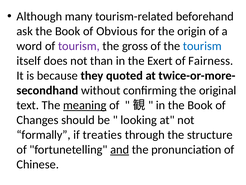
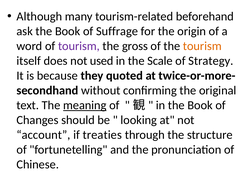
Obvious: Obvious -> Suffrage (117, 31)
tourism colour: blue -> orange (202, 46)
than: than -> used (102, 61)
Exert: Exert -> Scale (160, 61)
Fairness: Fairness -> Strategy (211, 61)
formally: formally -> account (43, 135)
and underline: present -> none (120, 149)
